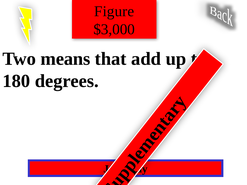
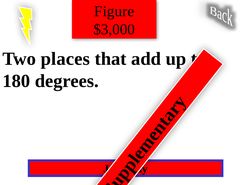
means: means -> places (65, 59)
